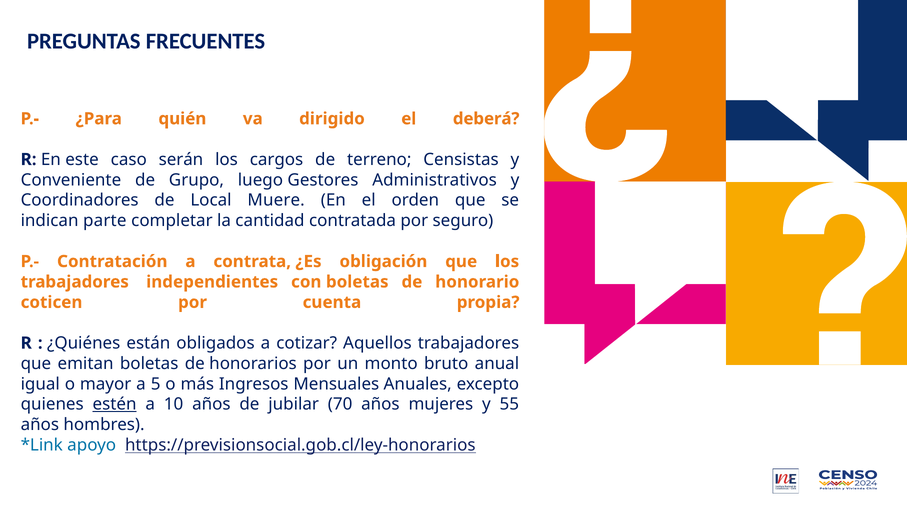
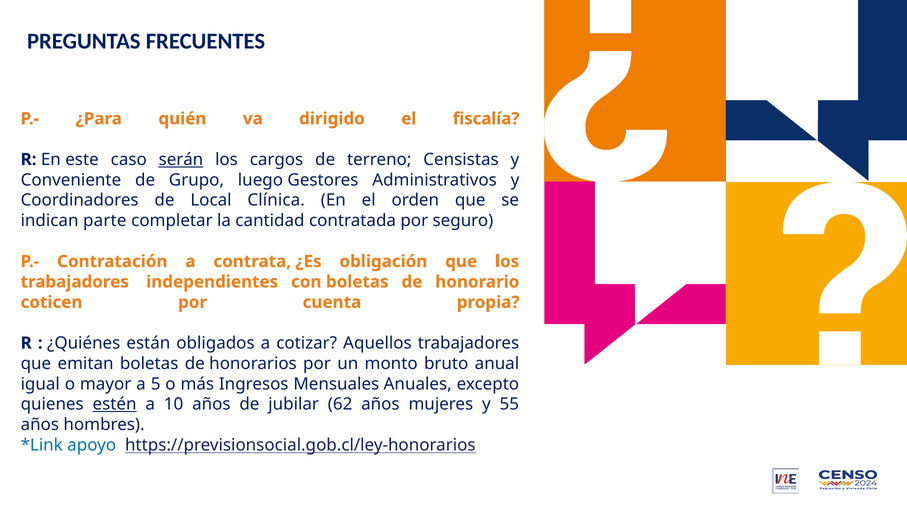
deberá: deberá -> fiscalía (486, 119)
serán underline: none -> present (181, 160)
Muere: Muere -> Clínica (276, 200)
70: 70 -> 62 (340, 404)
